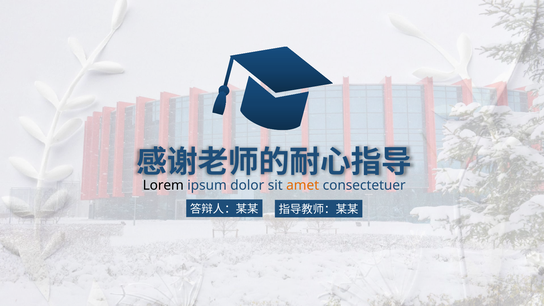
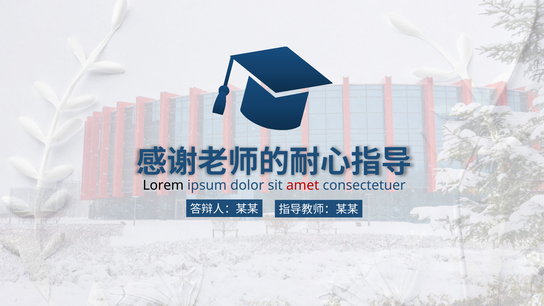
amet colour: orange -> red (303, 185)
